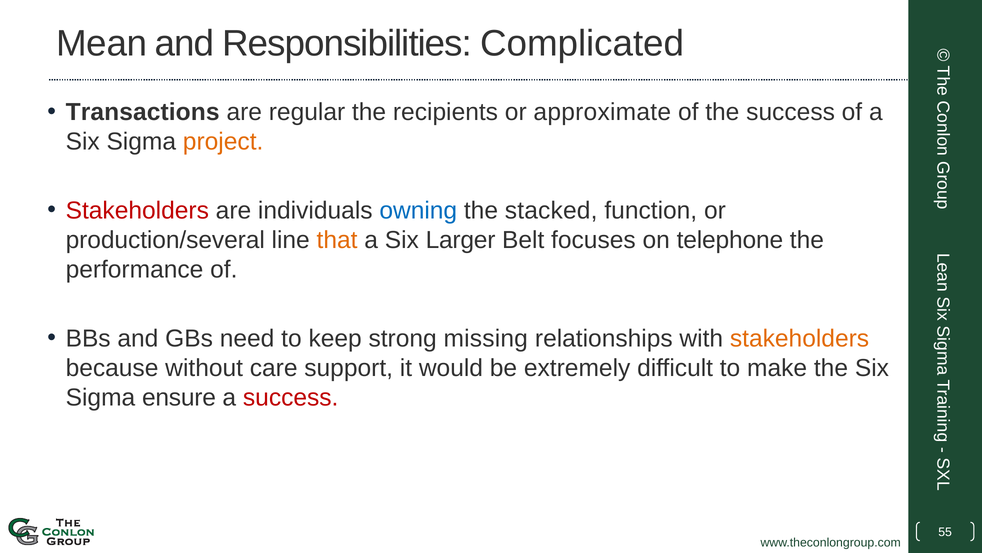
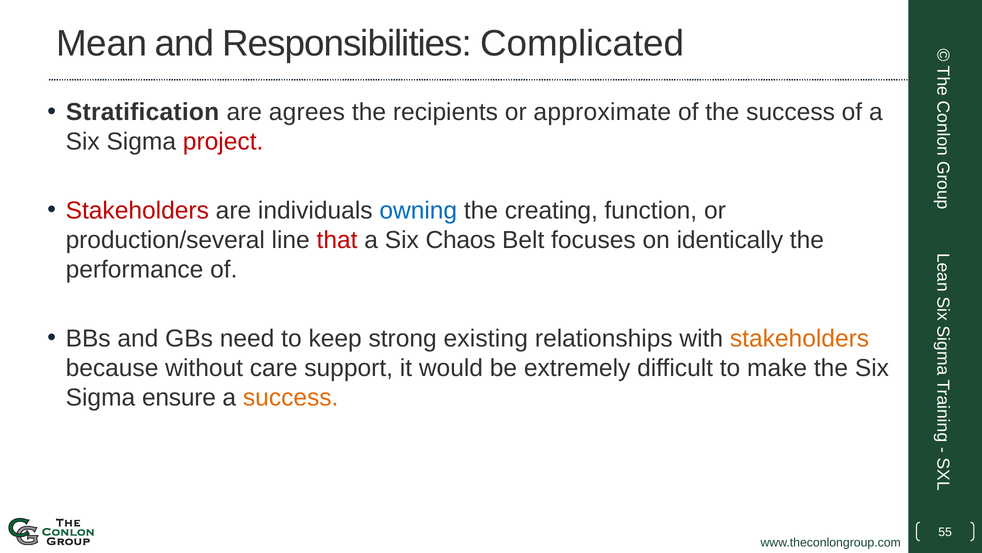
Transactions: Transactions -> Stratification (143, 112)
regular: regular -> agrees (307, 112)
project colour: orange -> red (223, 142)
stacked: stacked -> creating (551, 210)
that colour: orange -> red (337, 240)
Larger: Larger -> Chaos (461, 240)
telephone: telephone -> identically (730, 240)
missing: missing -> existing (486, 338)
success colour: red -> orange (291, 397)
